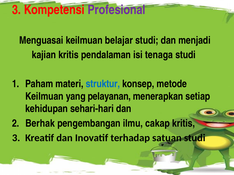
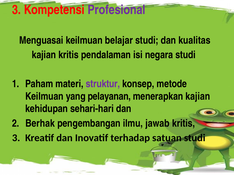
menjadi: menjadi -> kualitas (194, 40)
tenaga: tenaga -> negara (159, 55)
struktur colour: blue -> purple (103, 84)
menerapkan setiap: setiap -> kajian (198, 97)
cakap: cakap -> jawab (157, 124)
